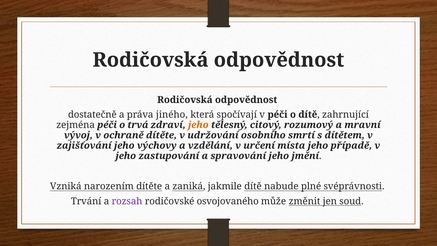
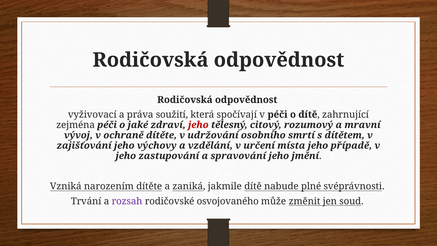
dostatečně: dostatečně -> vyživovací (92, 114)
jiného: jiného -> soužití (172, 114)
trvá: trvá -> jaké (138, 125)
jeho colour: orange -> red (198, 125)
